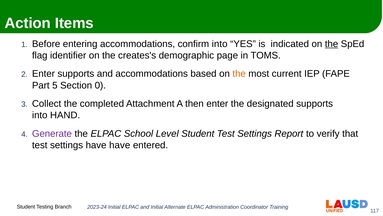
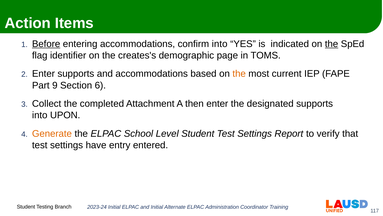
Before underline: none -> present (46, 44)
5: 5 -> 9 (55, 85)
0: 0 -> 6 (100, 85)
HAND: HAND -> UPON (65, 115)
Generate colour: purple -> orange (52, 133)
have have: have -> entry (120, 145)
